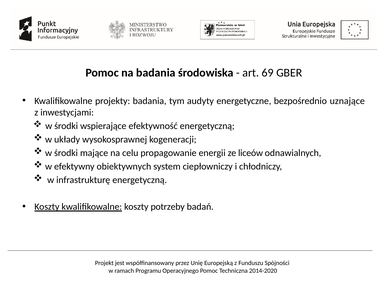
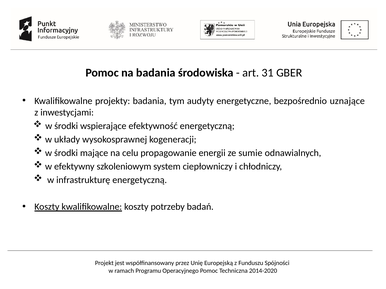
69: 69 -> 31 (268, 73)
liceów: liceów -> sumie (250, 153)
obiektywnych: obiektywnych -> szkoleniowym (124, 167)
